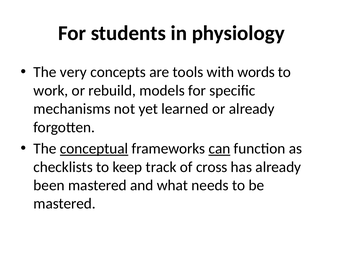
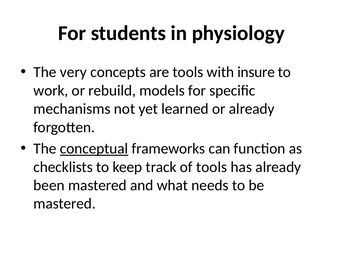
words: words -> insure (256, 72)
can underline: present -> none (219, 148)
of cross: cross -> tools (212, 166)
